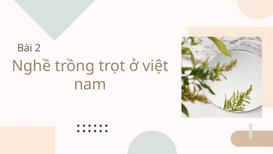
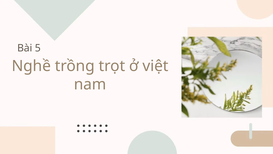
2: 2 -> 5 (38, 48)
